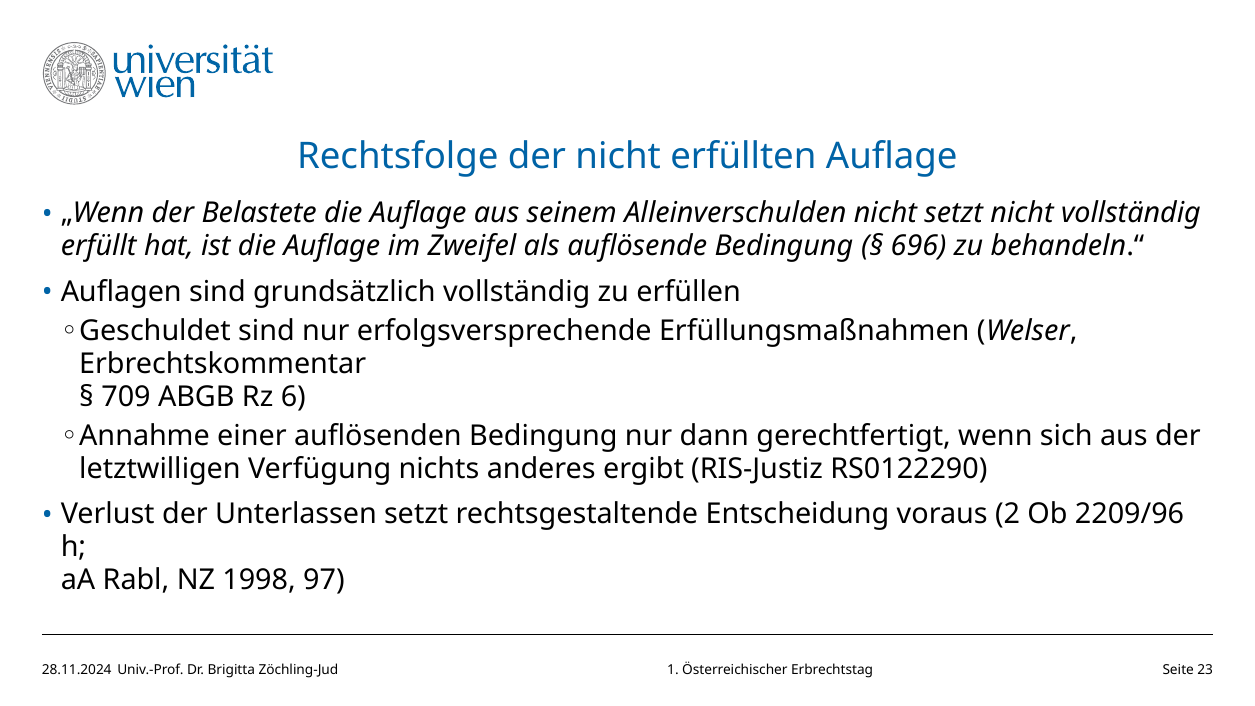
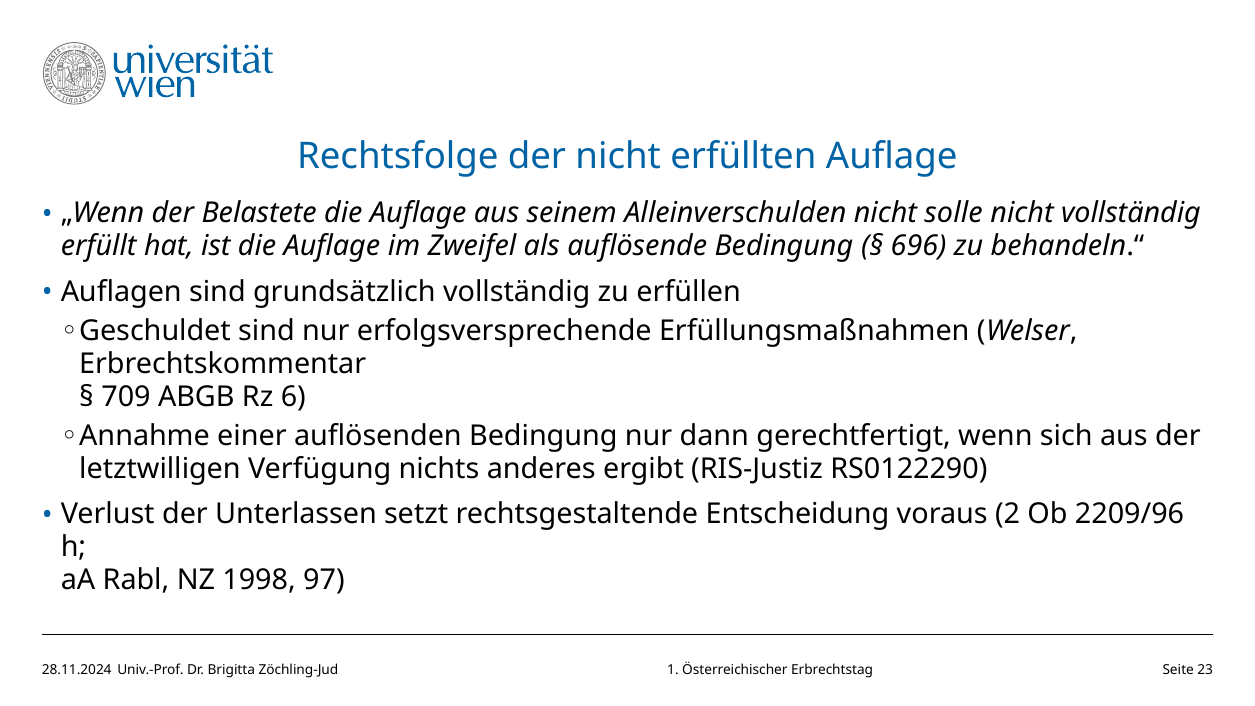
nicht setzt: setzt -> solle (954, 213)
